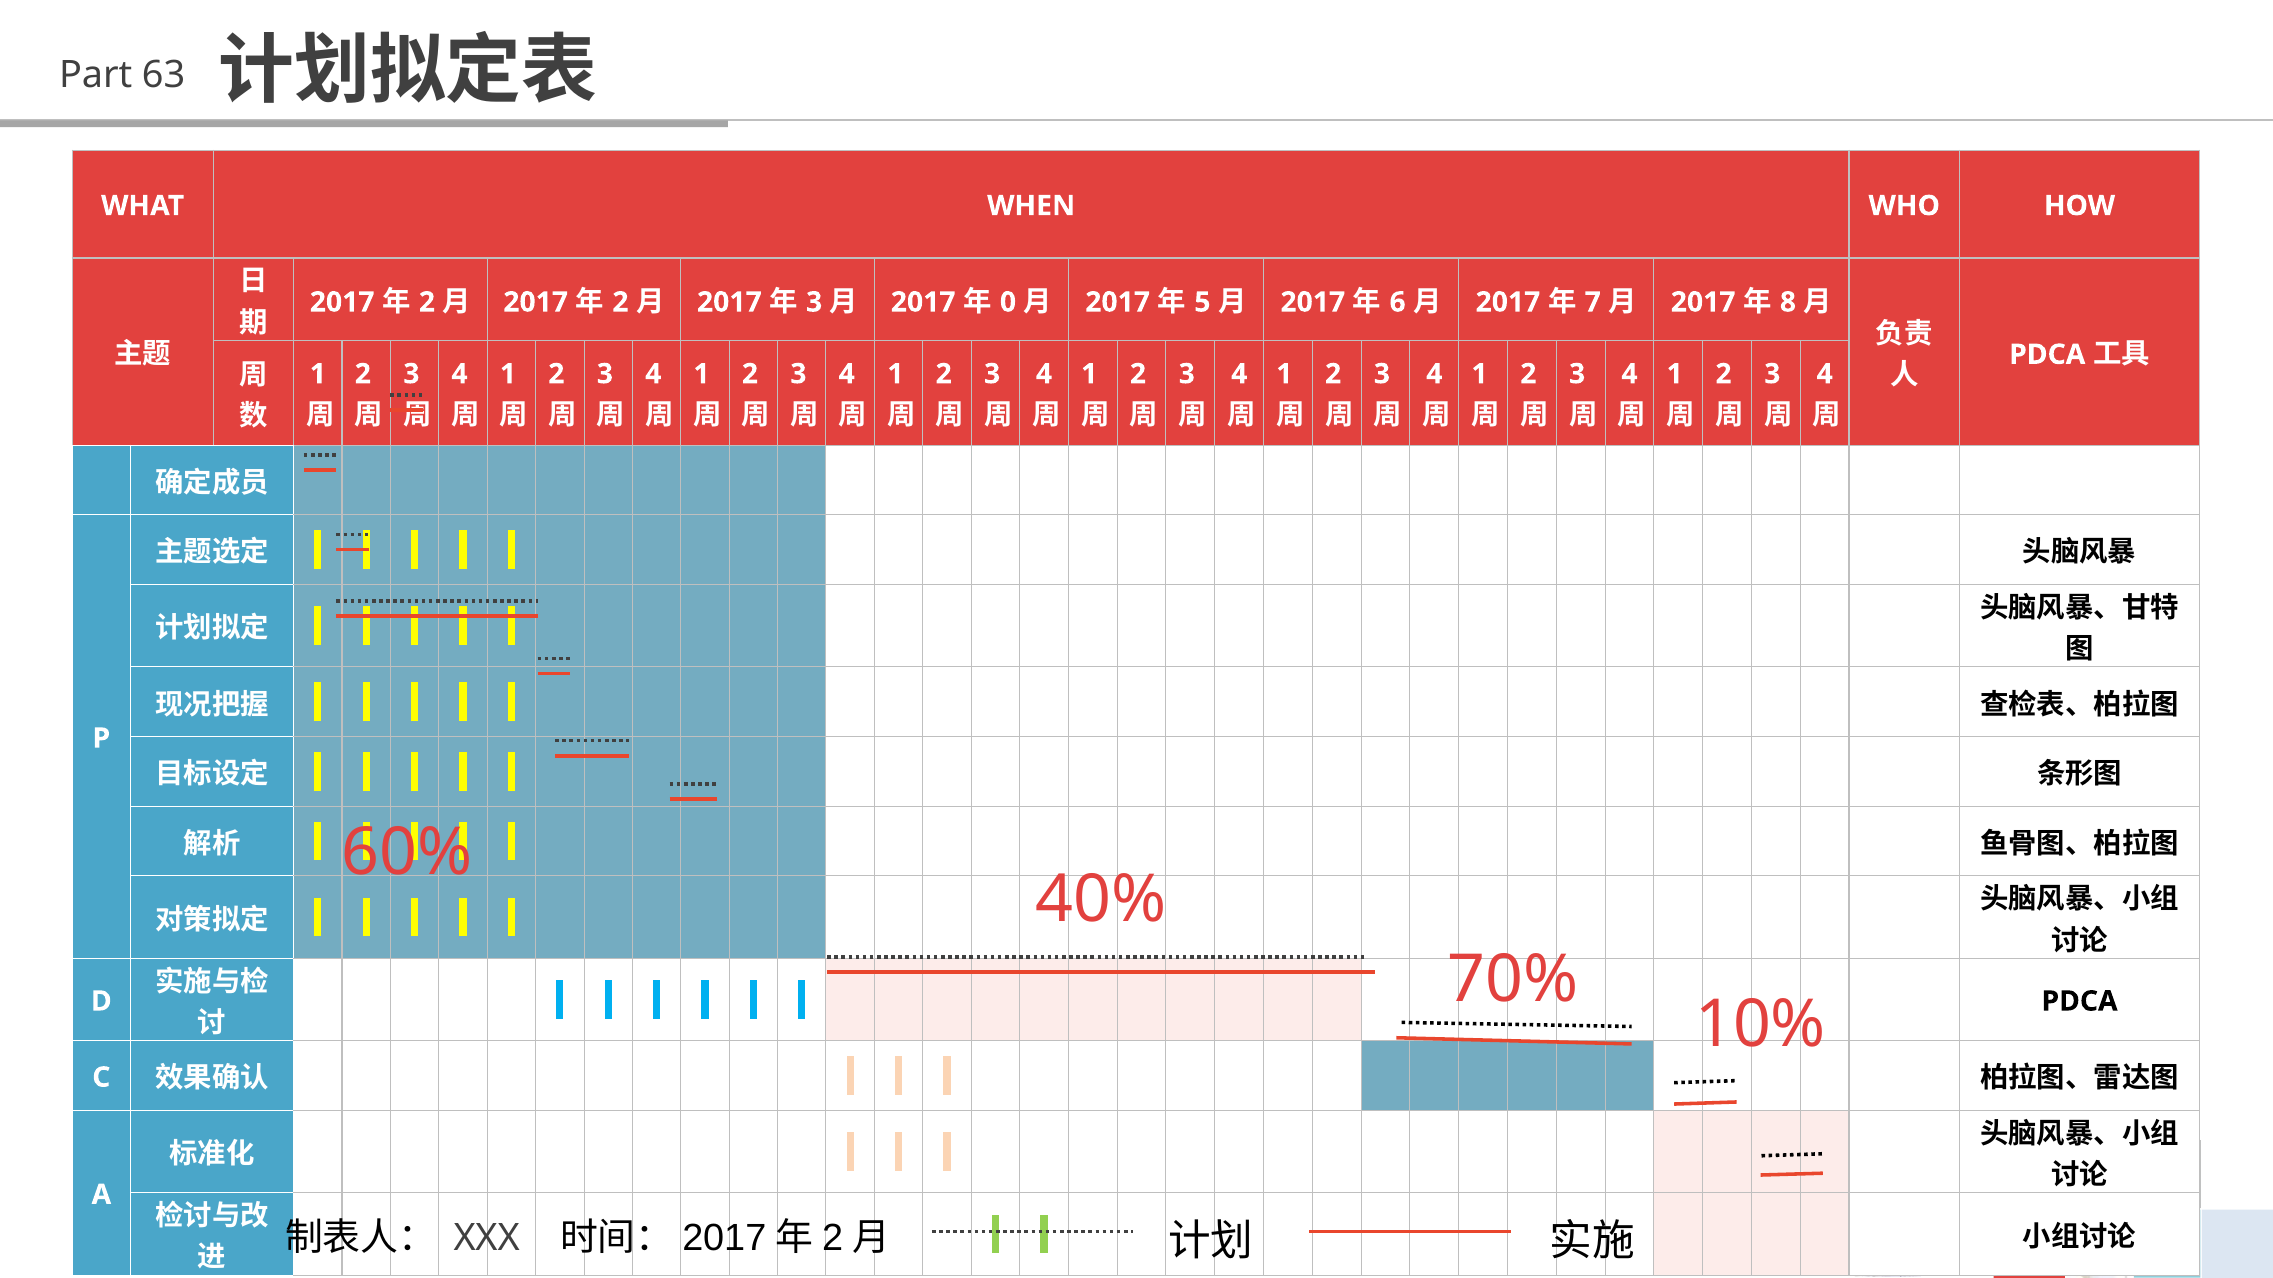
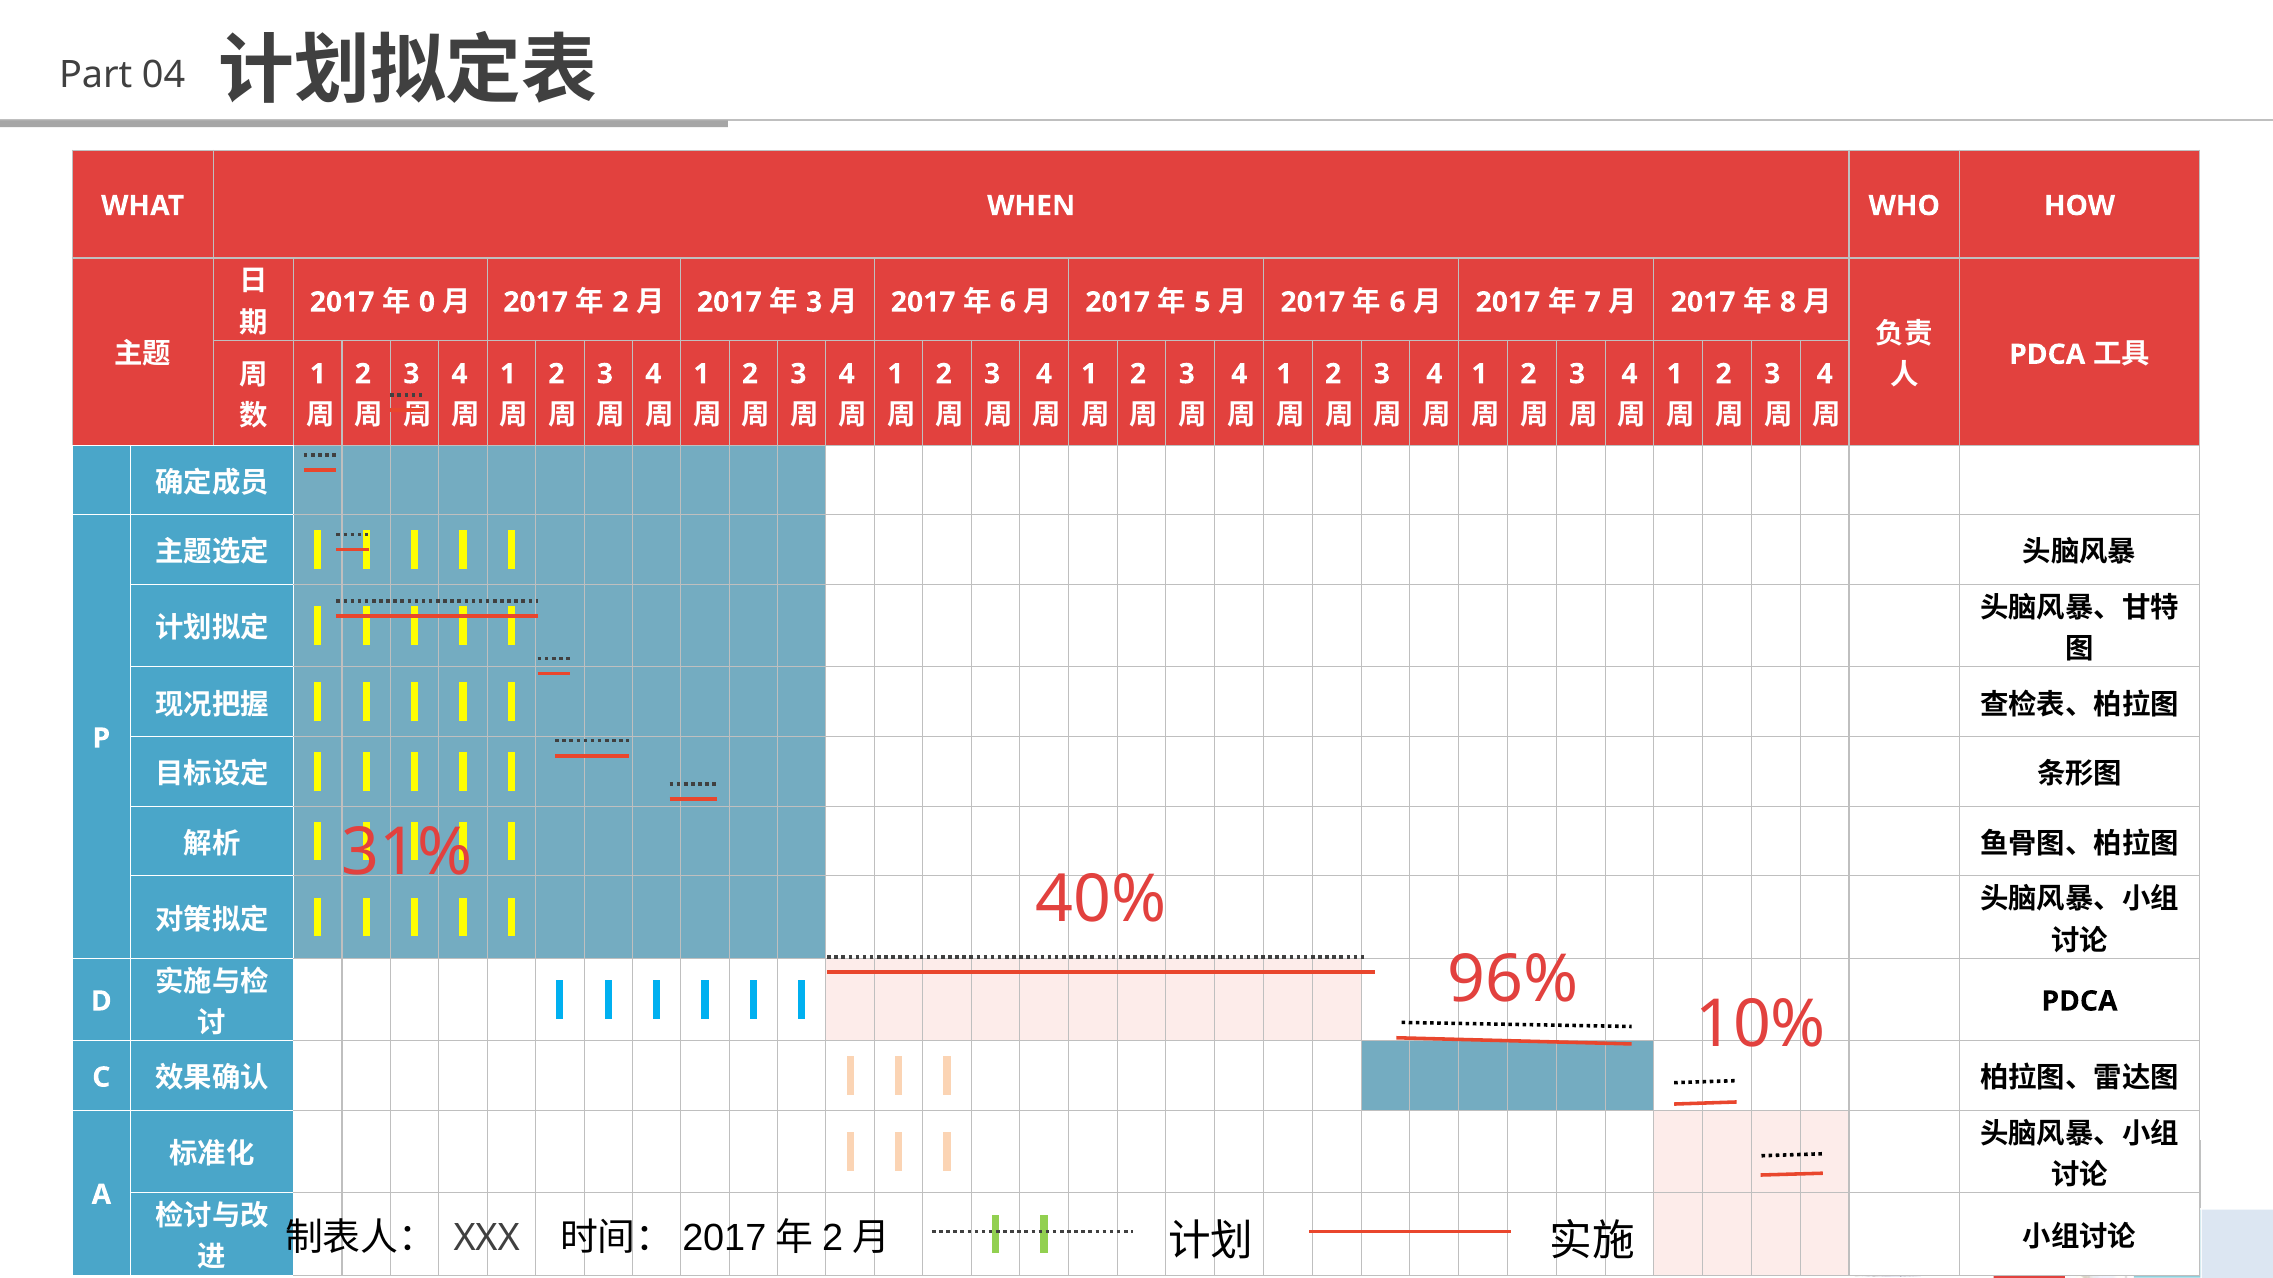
63: 63 -> 04 (164, 75)
2: 2 -> 0 (427, 302)
0: 0 -> 6 (1008, 302)
60%: 60% -> 31% (407, 853)
70%: 70% -> 96% (1513, 980)
